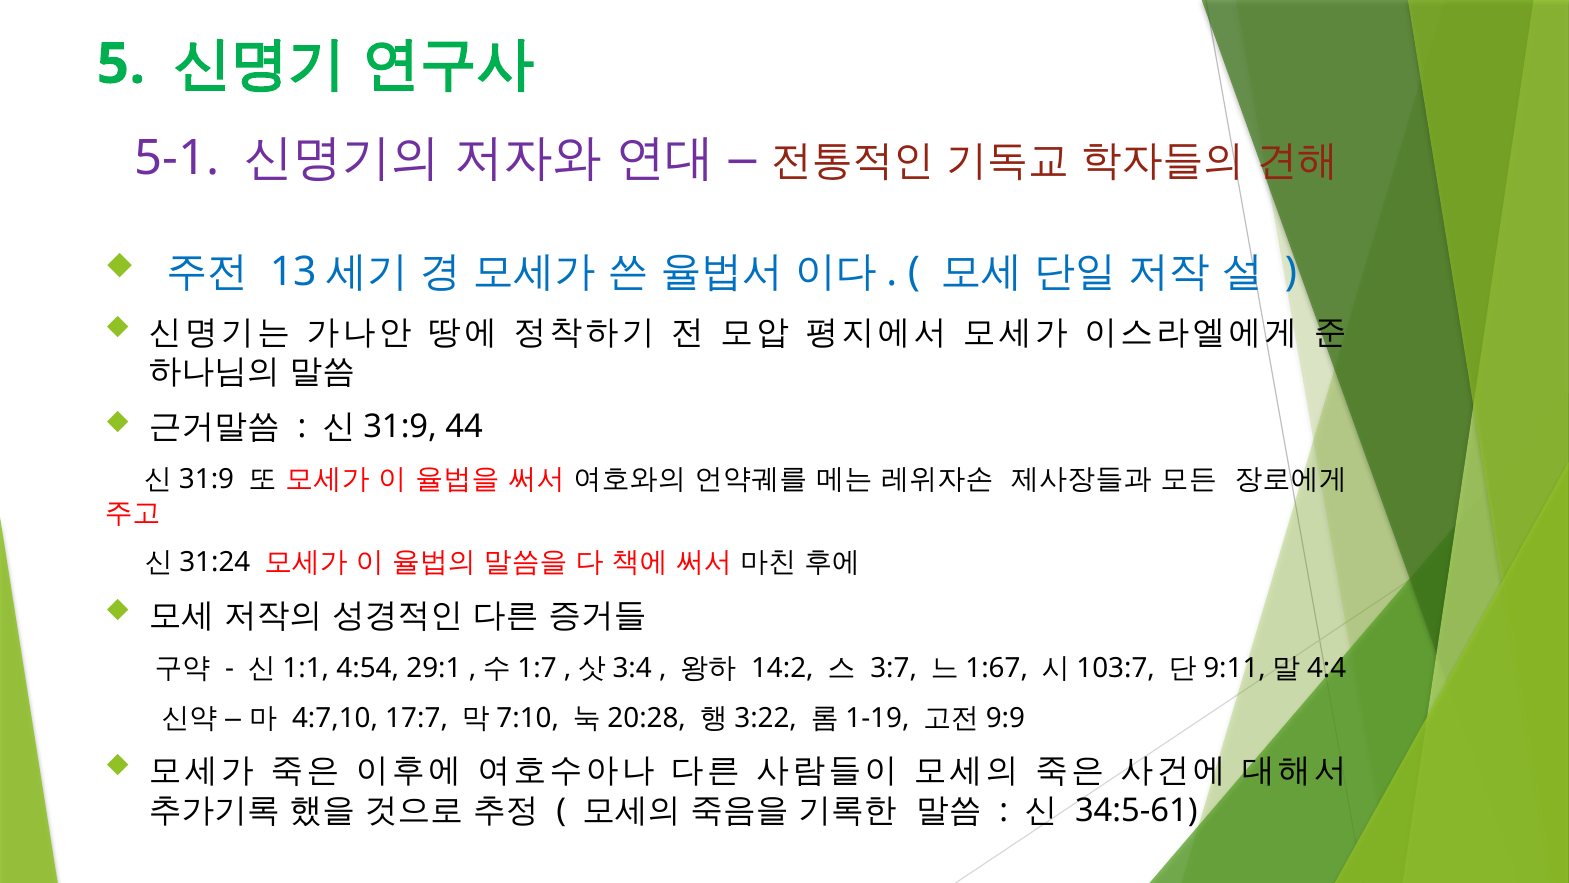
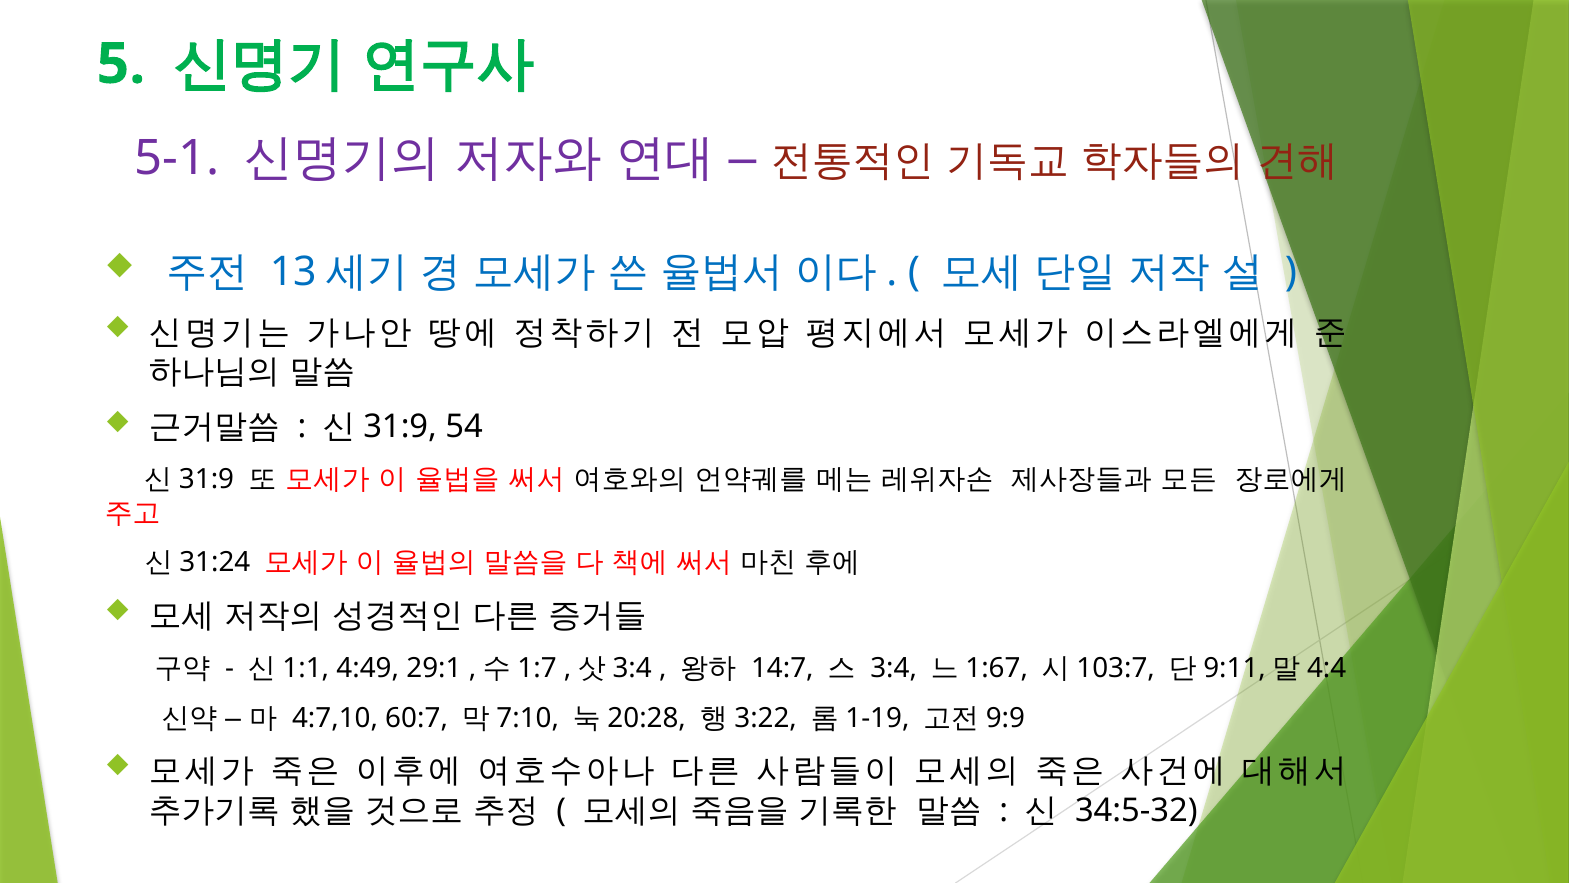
44: 44 -> 54 (464, 427)
4:54: 4:54 -> 4:49 (368, 668)
14:2: 14:2 -> 14:7 (782, 668)
3:7: 3:7 -> 3:4 (894, 668)
17:7: 17:7 -> 60:7 (417, 718)
34:5-61: 34:5-61 -> 34:5-32 (1136, 810)
